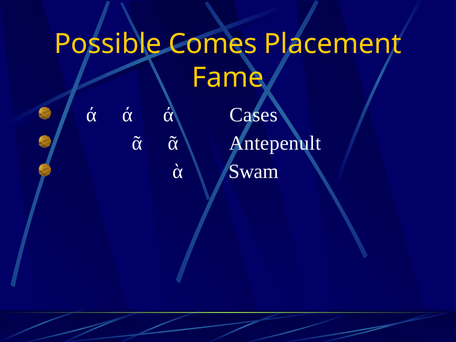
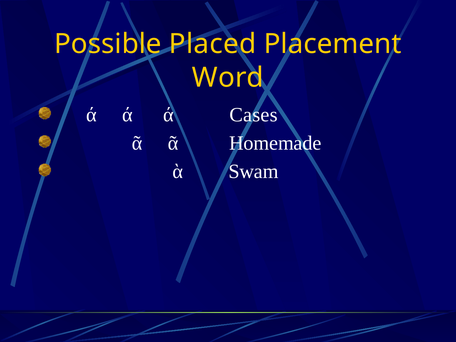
Comes: Comes -> Placed (213, 44)
Fame: Fame -> Word (228, 78)
Antepenult: Antepenult -> Homemade (275, 143)
